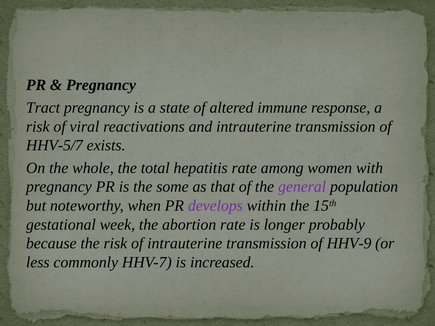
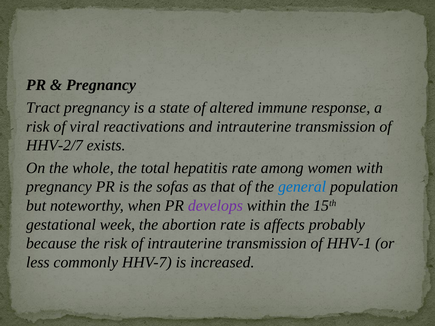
HHV-5/7: HHV-5/7 -> HHV-2/7 (54, 145)
some: some -> sofas (172, 187)
general colour: purple -> blue (302, 187)
longer: longer -> affects (284, 225)
HHV-9: HHV-9 -> HHV-1 (349, 244)
